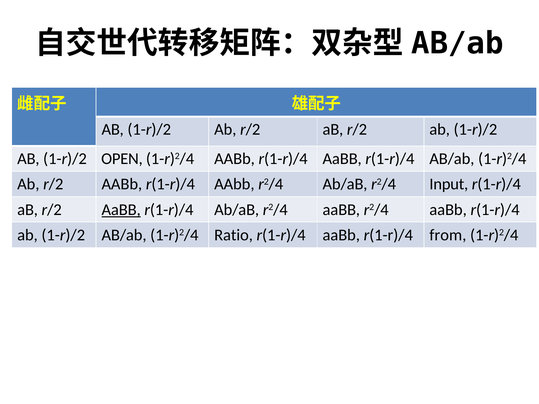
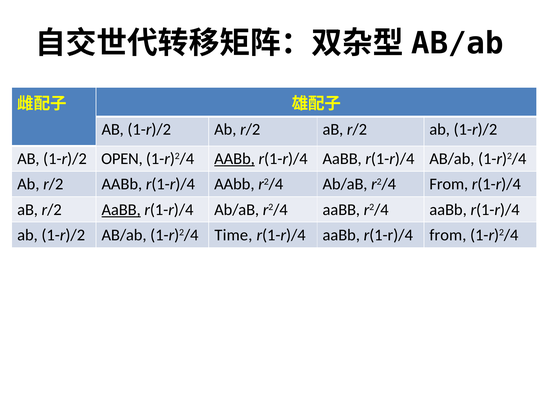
AABb underline: none -> present (235, 159)
r2/4 Input: Input -> From (449, 184)
Ratio: Ratio -> Time (233, 235)
